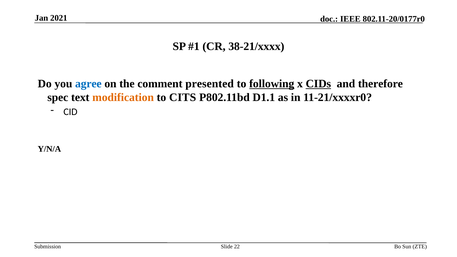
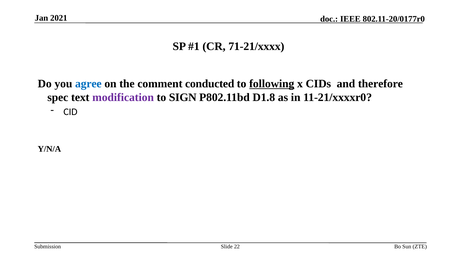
38-21/xxxx: 38-21/xxxx -> 71-21/xxxx (256, 46)
presented: presented -> conducted (210, 84)
CIDs underline: present -> none (318, 84)
modification colour: orange -> purple (123, 97)
CITS: CITS -> SIGN (183, 97)
D1.1: D1.1 -> D1.8 (264, 97)
